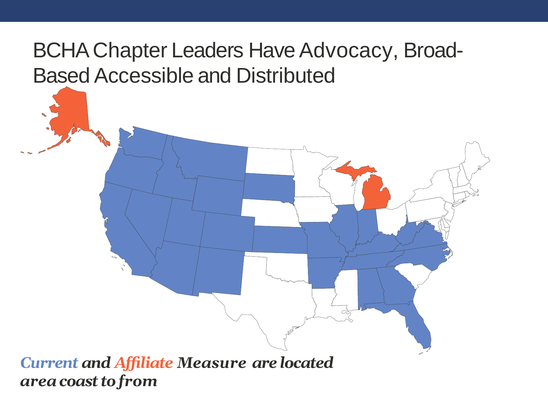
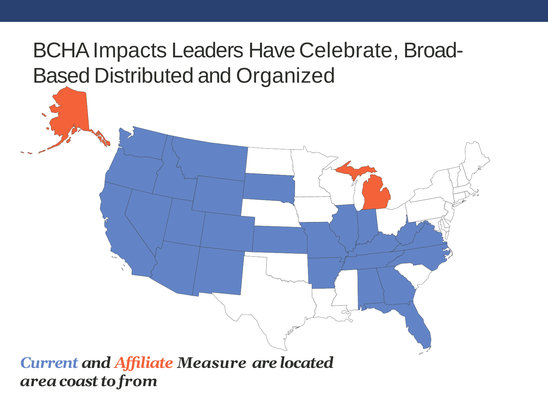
Chapter: Chapter -> Impacts (130, 50)
Advocacy: Advocacy -> Celebrate (349, 50)
Accessible: Accessible -> Distributed (144, 76)
Distributed: Distributed -> Organized (286, 76)
